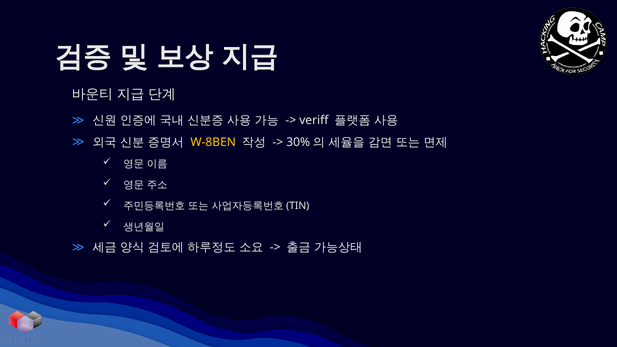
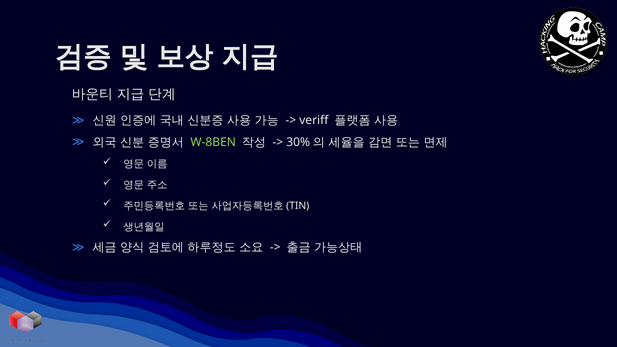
W-8BEN colour: yellow -> light green (213, 142)
